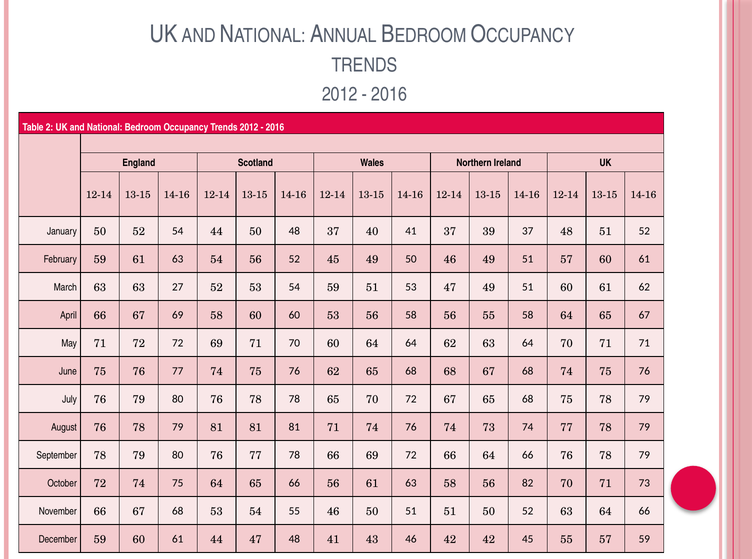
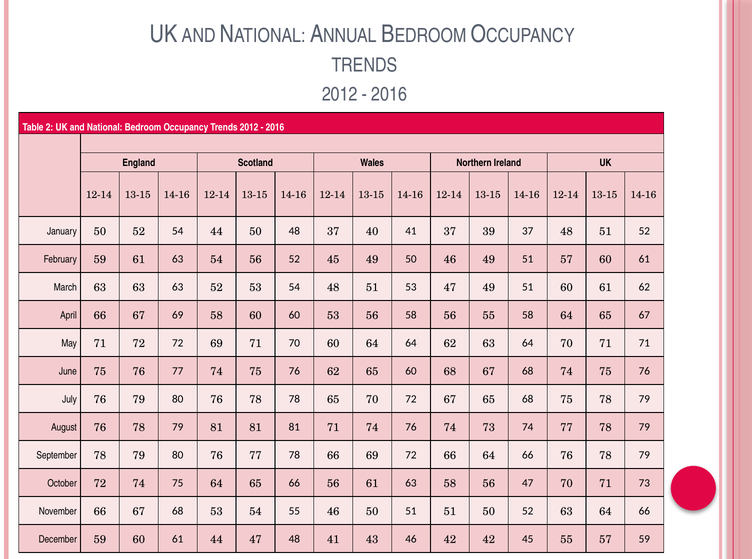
63 63 27: 27 -> 63 (178, 287)
54 59: 59 -> 48 (333, 288)
62 65 68: 68 -> 60 (411, 371)
56 82: 82 -> 47 (528, 483)
